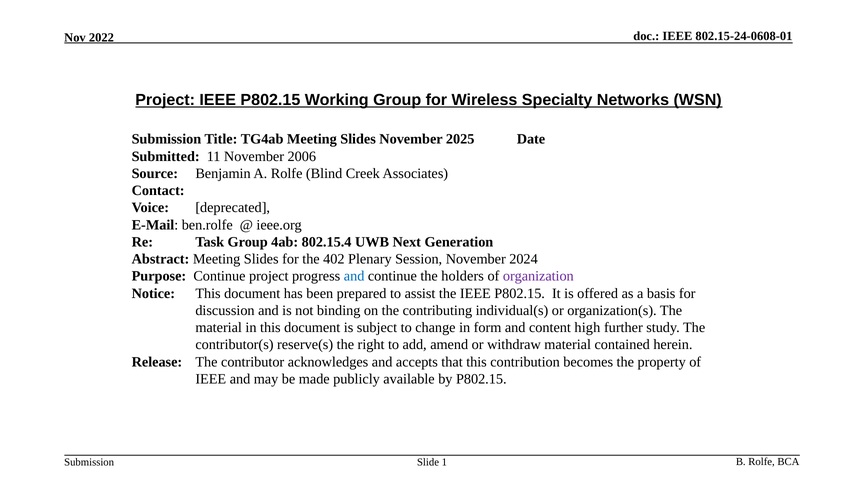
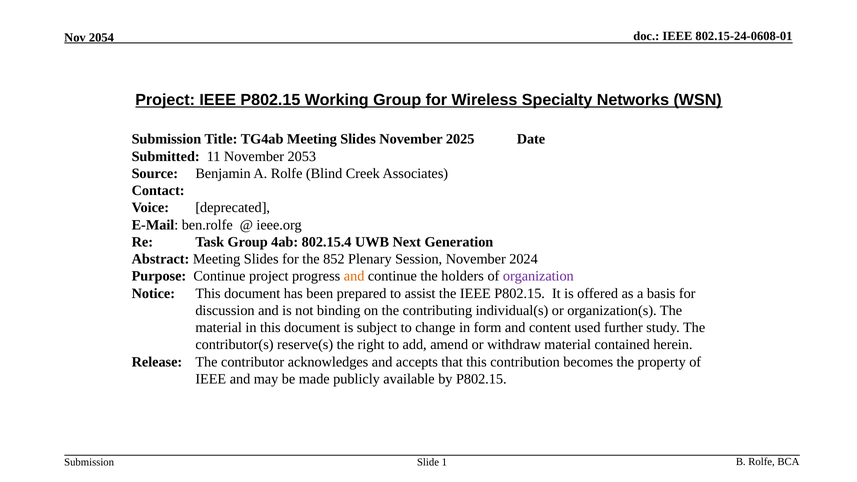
2022: 2022 -> 2054 (101, 37)
2006: 2006 -> 2053 (302, 156)
402: 402 -> 852 (334, 259)
and colour: blue -> orange (354, 276)
high: high -> used (587, 328)
